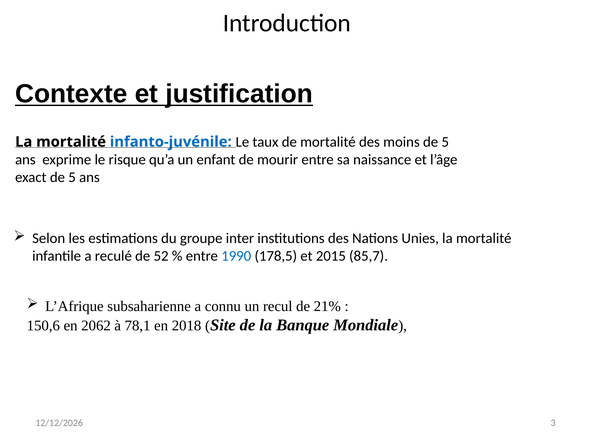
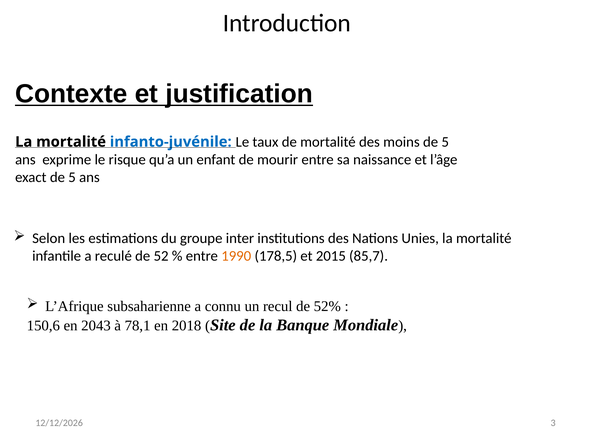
1990 colour: blue -> orange (236, 256)
21%: 21% -> 52% (327, 306)
2062: 2062 -> 2043 (96, 326)
